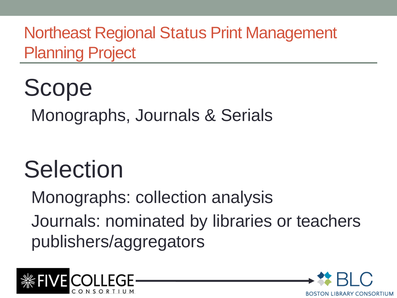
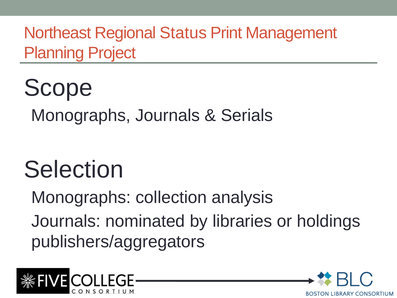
teachers: teachers -> holdings (329, 221)
